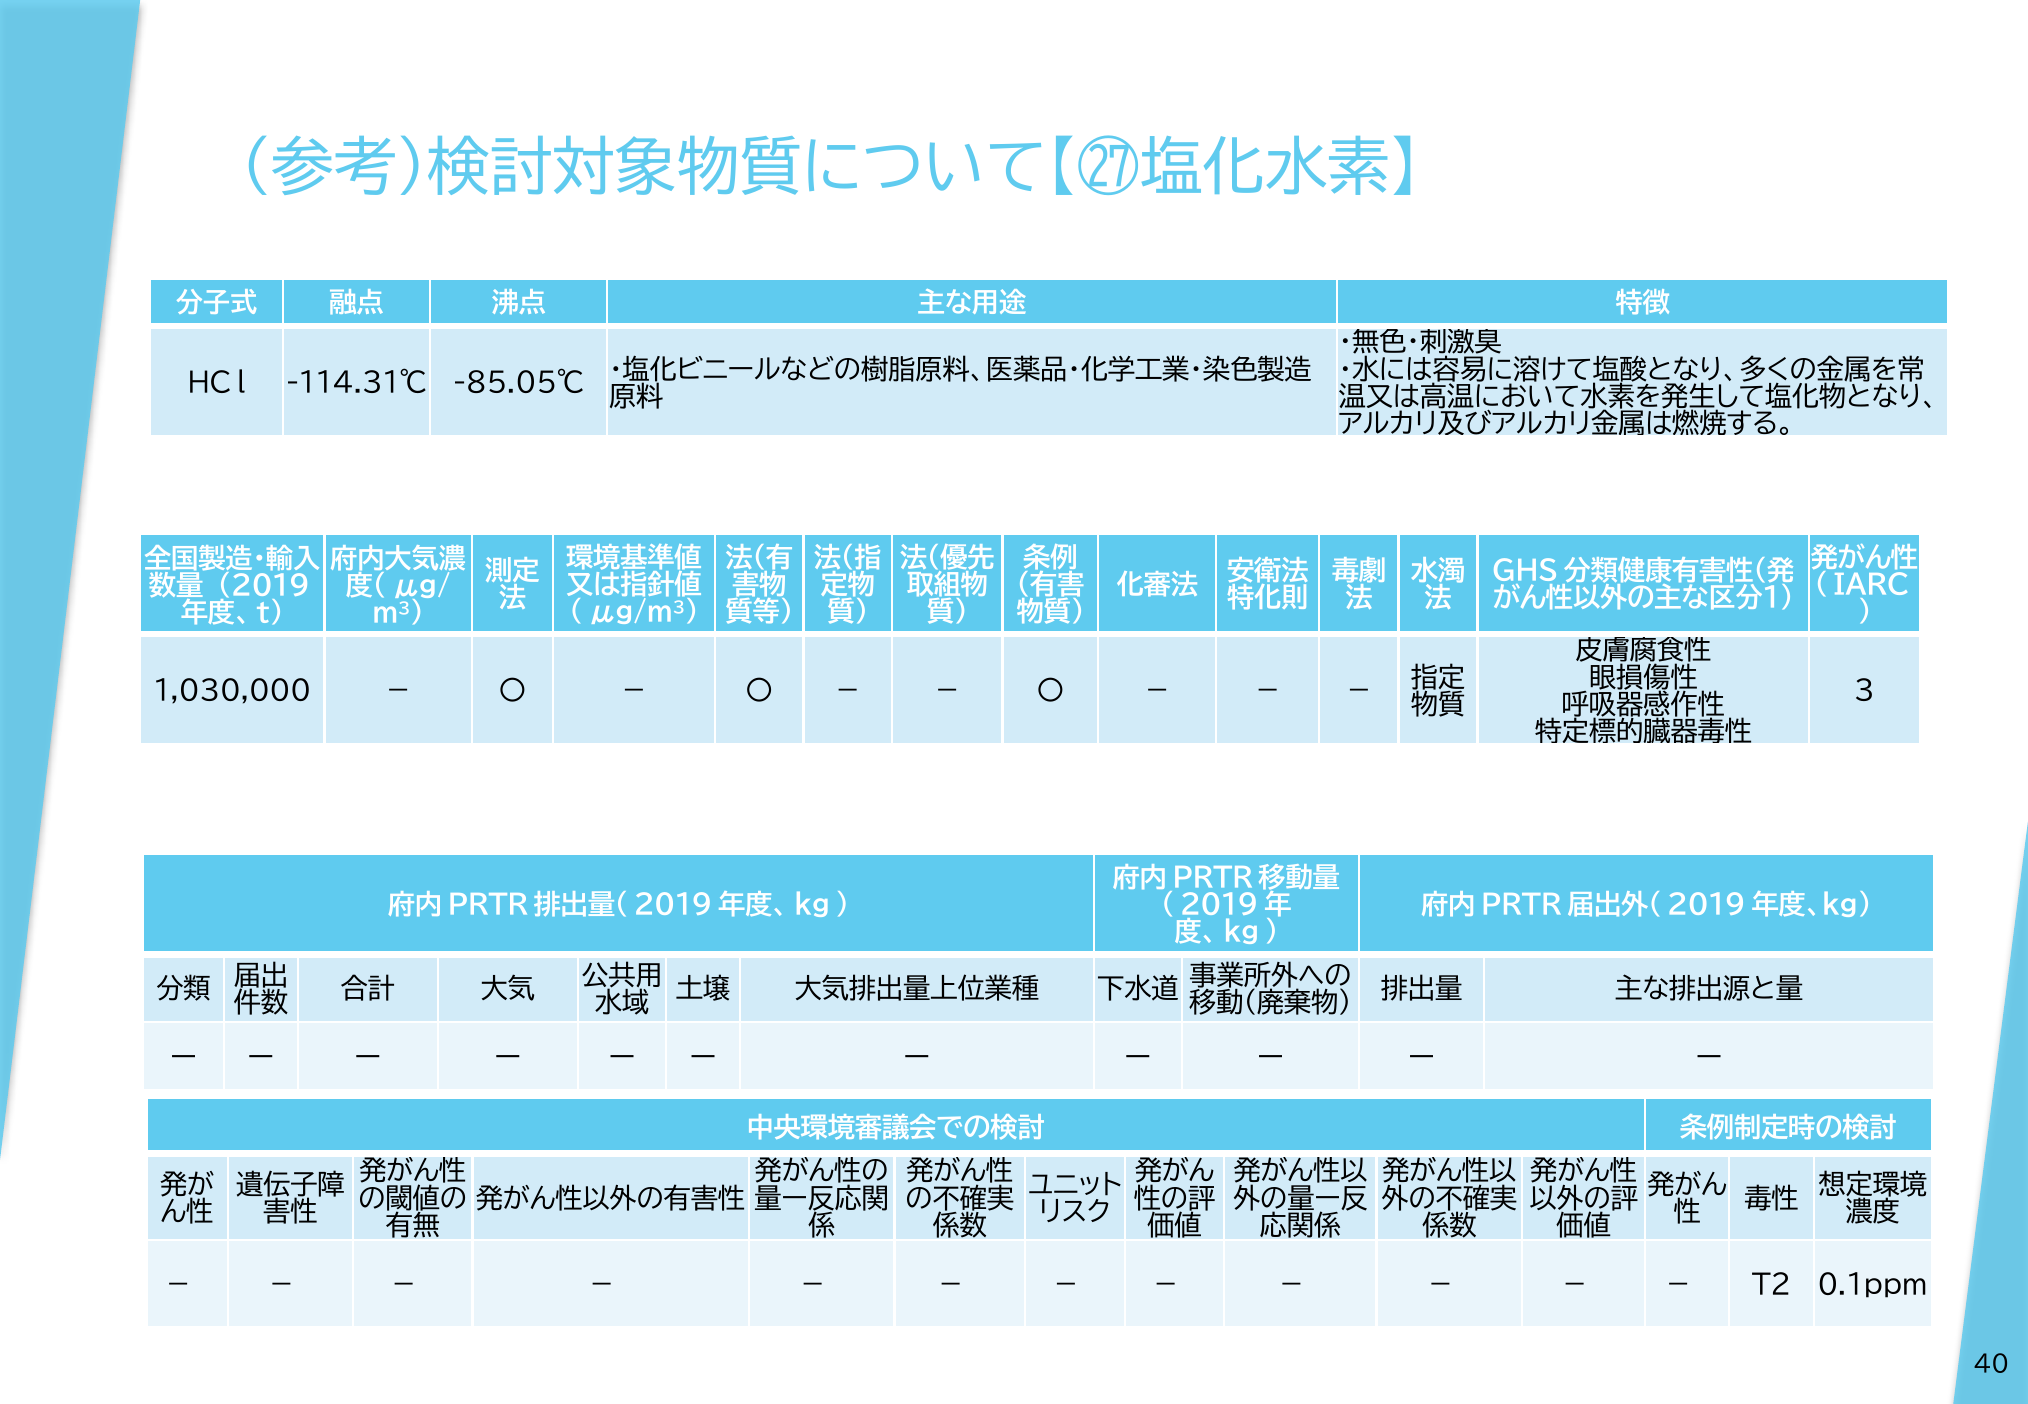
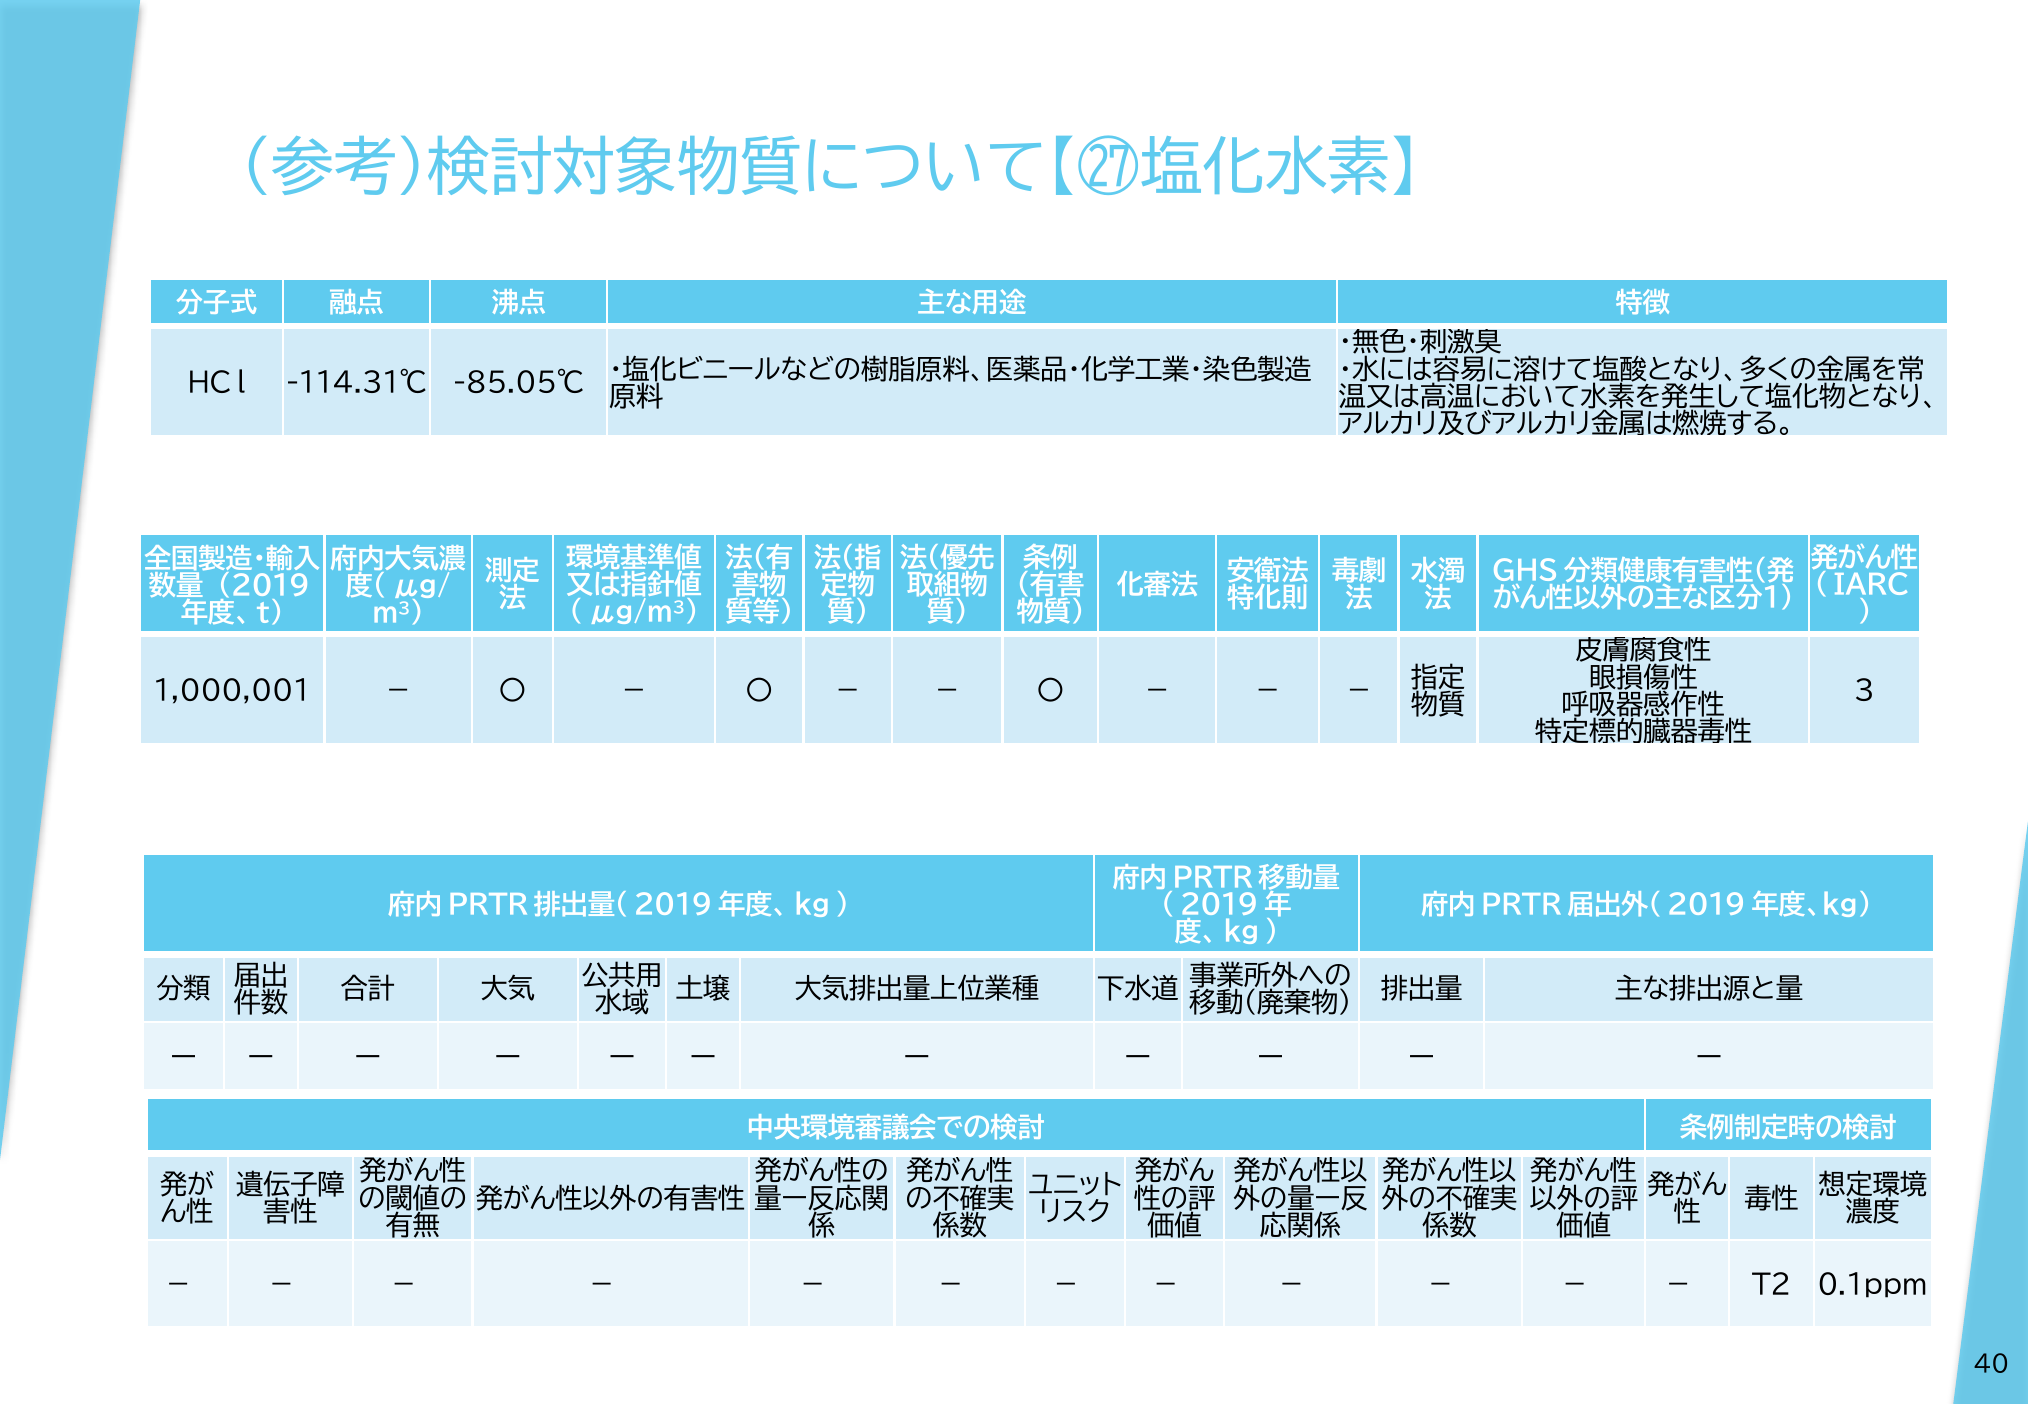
1,030,000: 1,030,000 -> 1,000,001 (232, 692)
